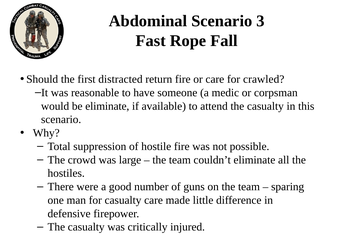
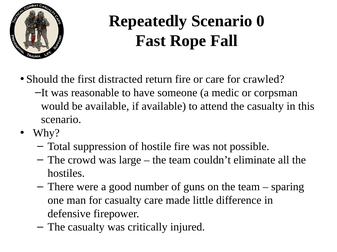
Abdominal: Abdominal -> Repeatedly (148, 21)
3: 3 -> 0 (260, 21)
be eliminate: eliminate -> available (107, 106)
